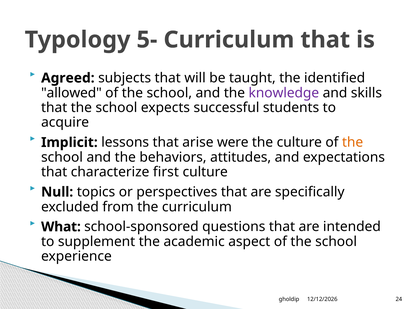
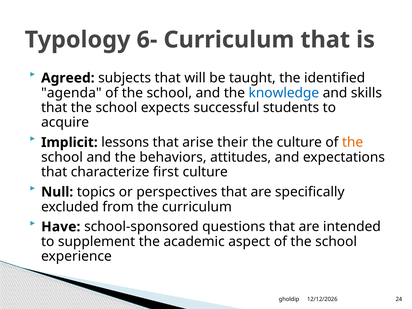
5-: 5- -> 6- (147, 40)
allowed: allowed -> agenda (71, 93)
knowledge colour: purple -> blue (284, 93)
were: were -> their (233, 142)
What: What -> Have (61, 227)
